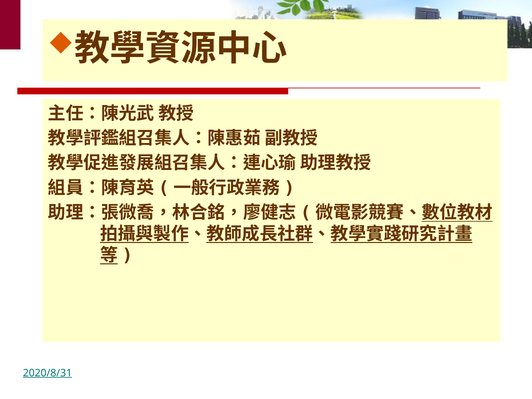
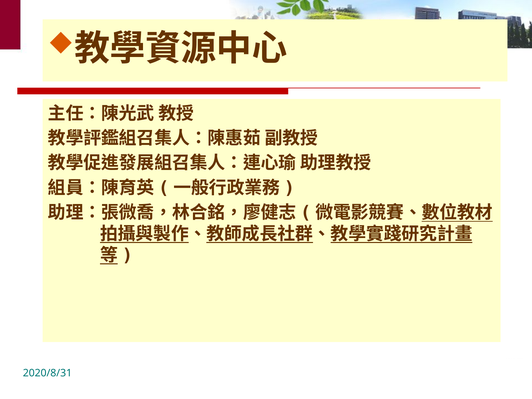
2020/8/31 underline: present -> none (47, 373)
